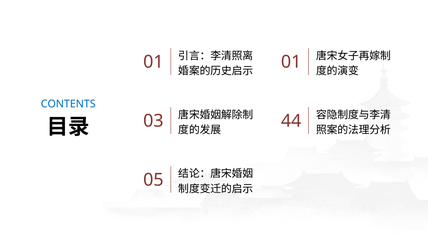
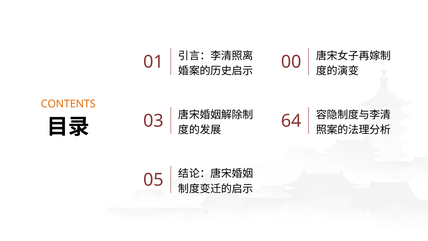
01: 01 -> 00 (291, 62)
CONTENTS colour: blue -> orange (68, 104)
44: 44 -> 64 (291, 121)
